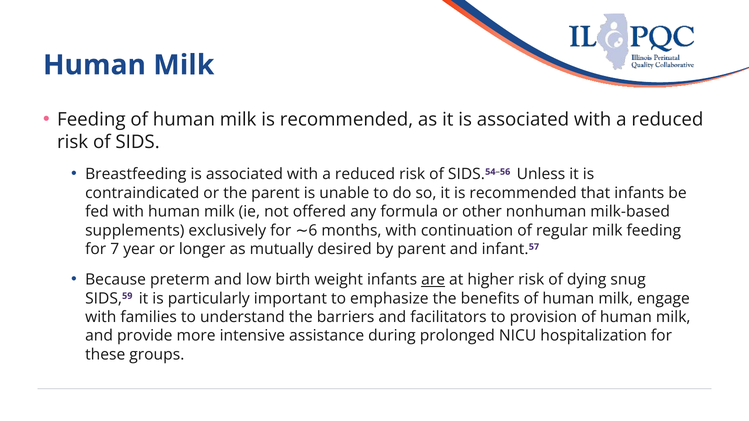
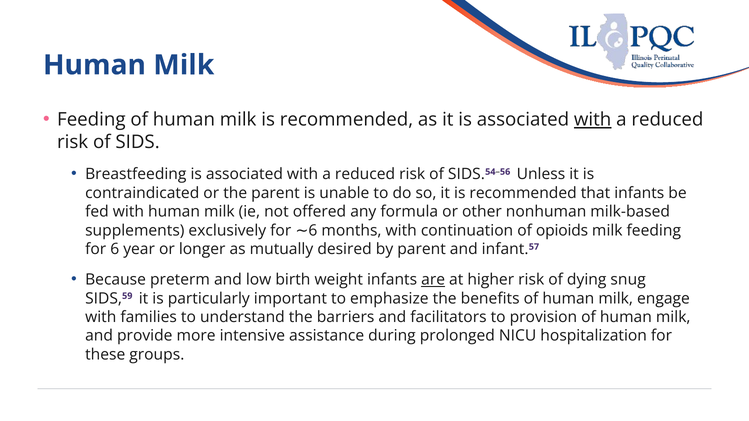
with underline: none -> present (593, 120)
regular: regular -> opioids (562, 231)
7: 7 -> 6 (115, 249)
